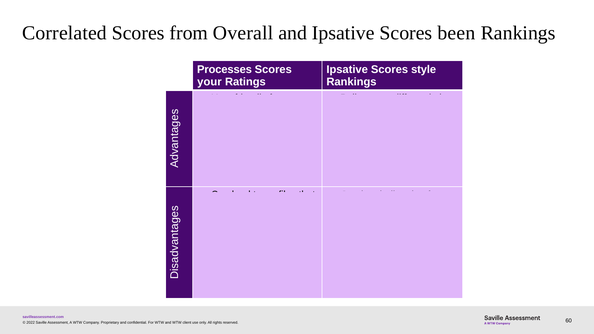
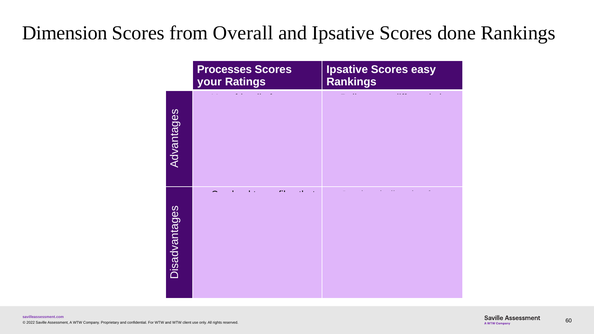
Correlated: Correlated -> Dimension (65, 33)
been: been -> done (457, 33)
style: style -> easy (424, 69)
